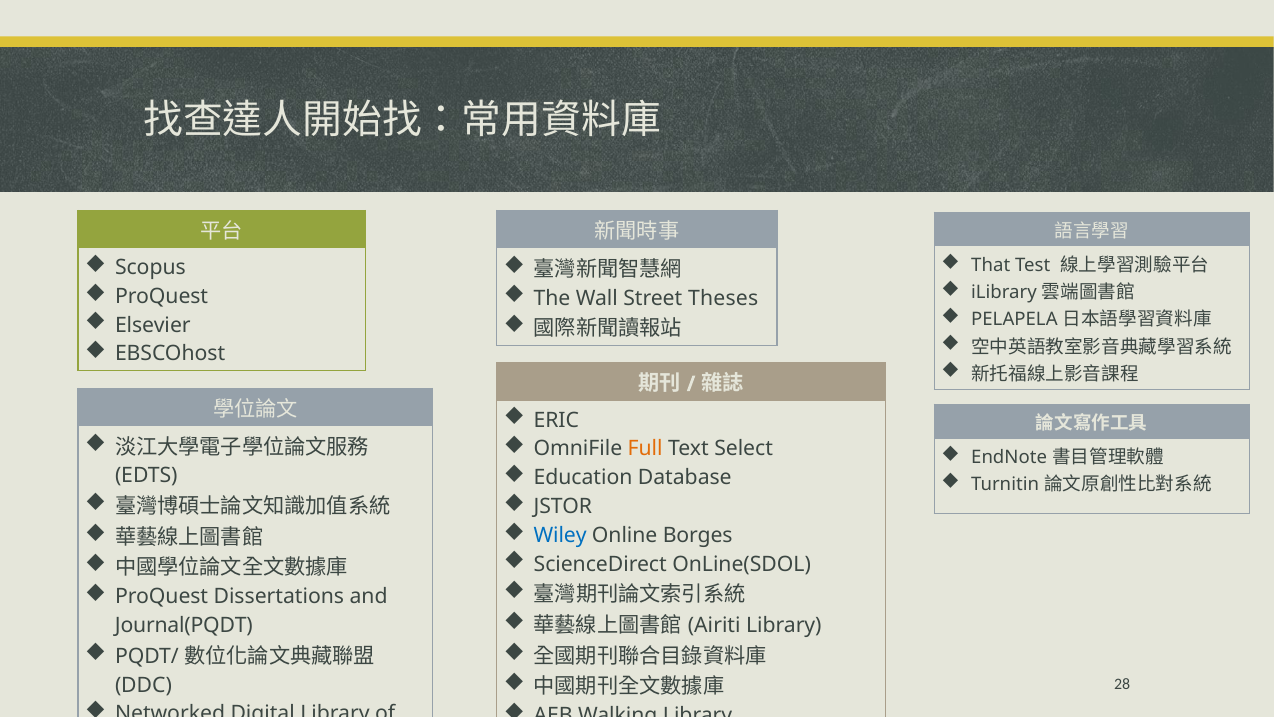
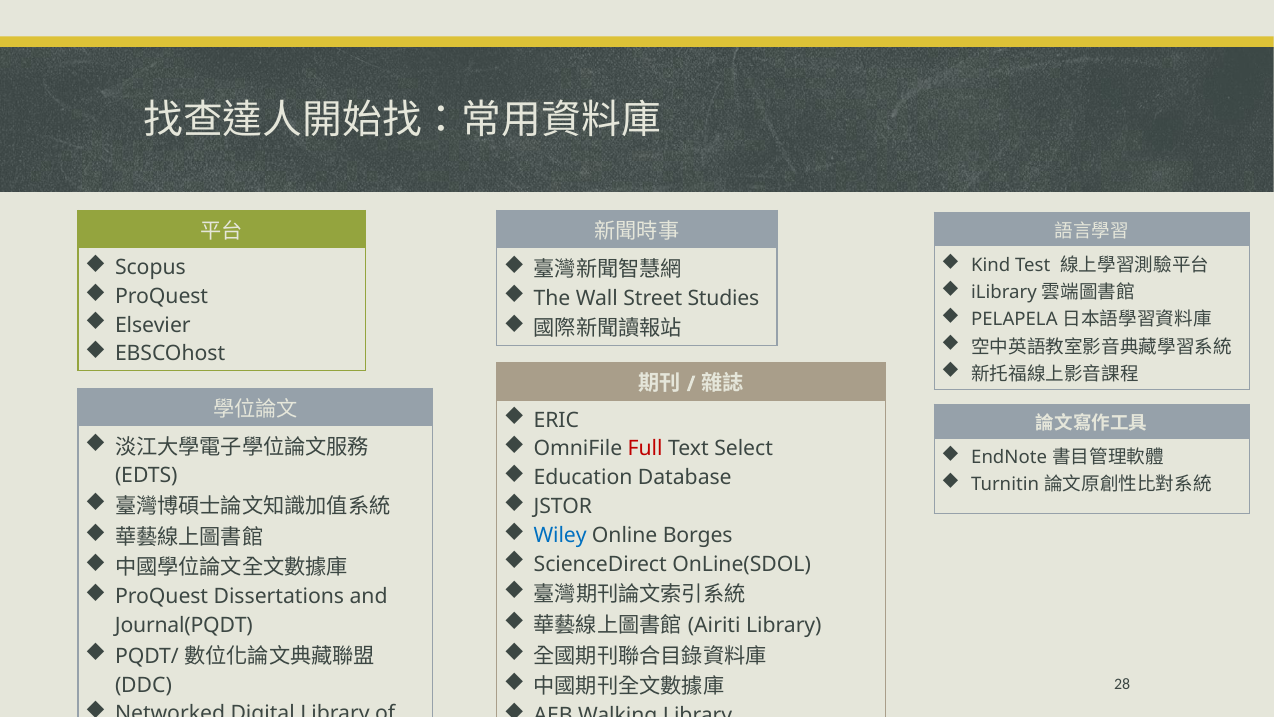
That: That -> Kind (991, 265)
Street Theses: Theses -> Studies (723, 298)
Full colour: orange -> red (645, 449)
